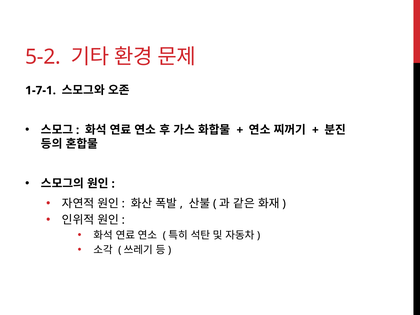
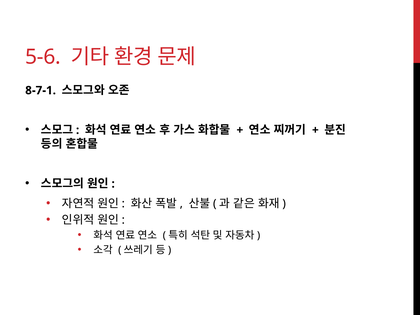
5-2: 5-2 -> 5-6 (43, 57)
1-7-1: 1-7-1 -> 8-7-1 (41, 90)
